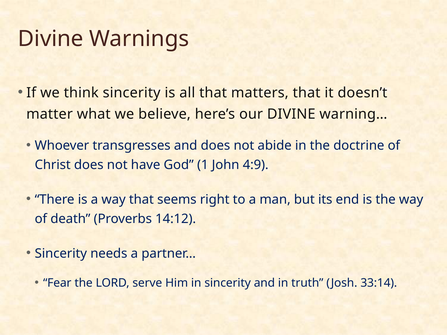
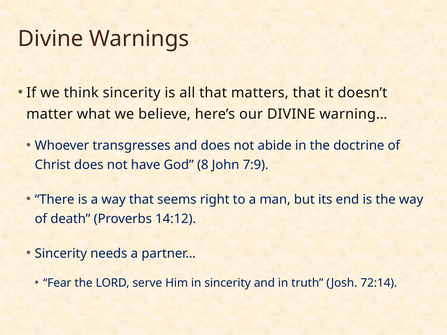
1: 1 -> 8 (203, 165)
4:9: 4:9 -> 7:9 (256, 165)
33:14: 33:14 -> 72:14 (379, 283)
